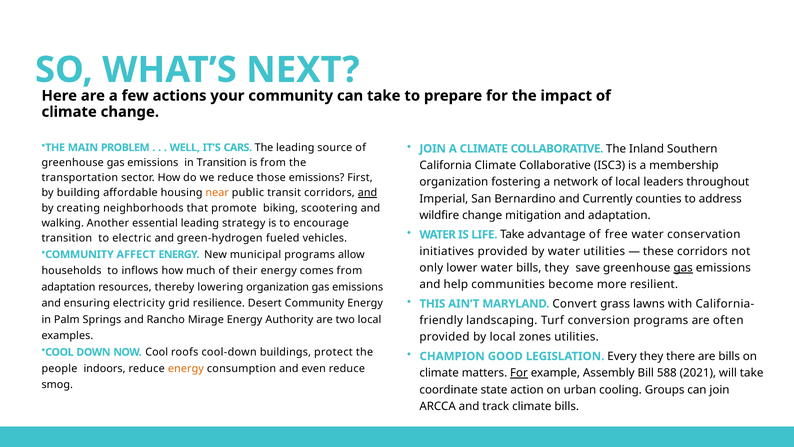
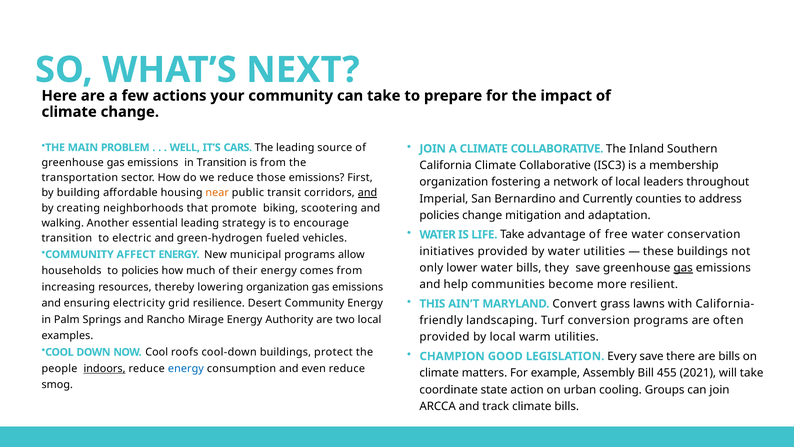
wildfire: wildfire -> policies (439, 215)
these corridors: corridors -> buildings (702, 251)
to inflows: inflows -> policies (140, 271)
adaptation: adaptation -> increasing (68, 287)
zones: zones -> warm (535, 337)
Every they: they -> save (652, 356)
indoors underline: none -> present (105, 368)
energy colour: orange -> blue (186, 368)
For underline: present -> none (519, 373)
588: 588 -> 455 (667, 373)
